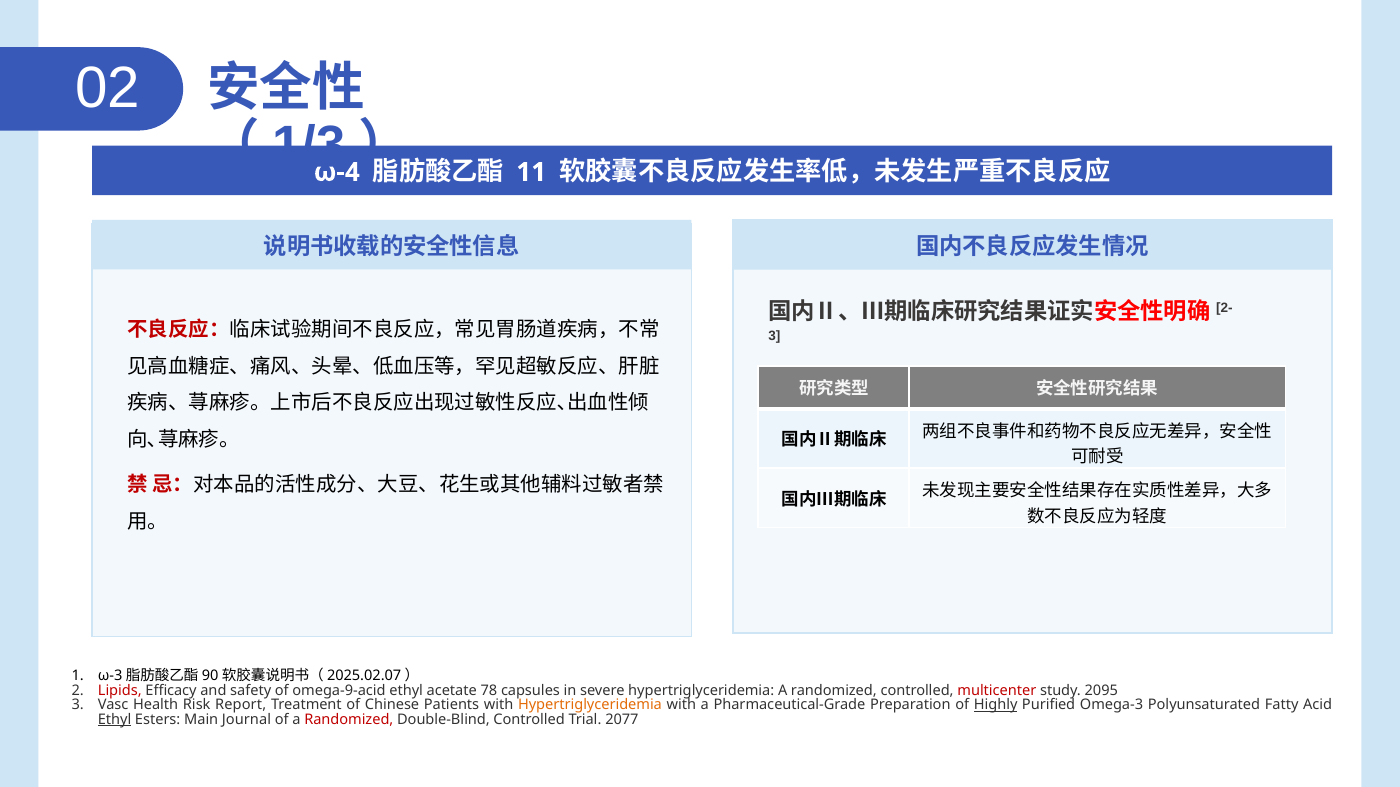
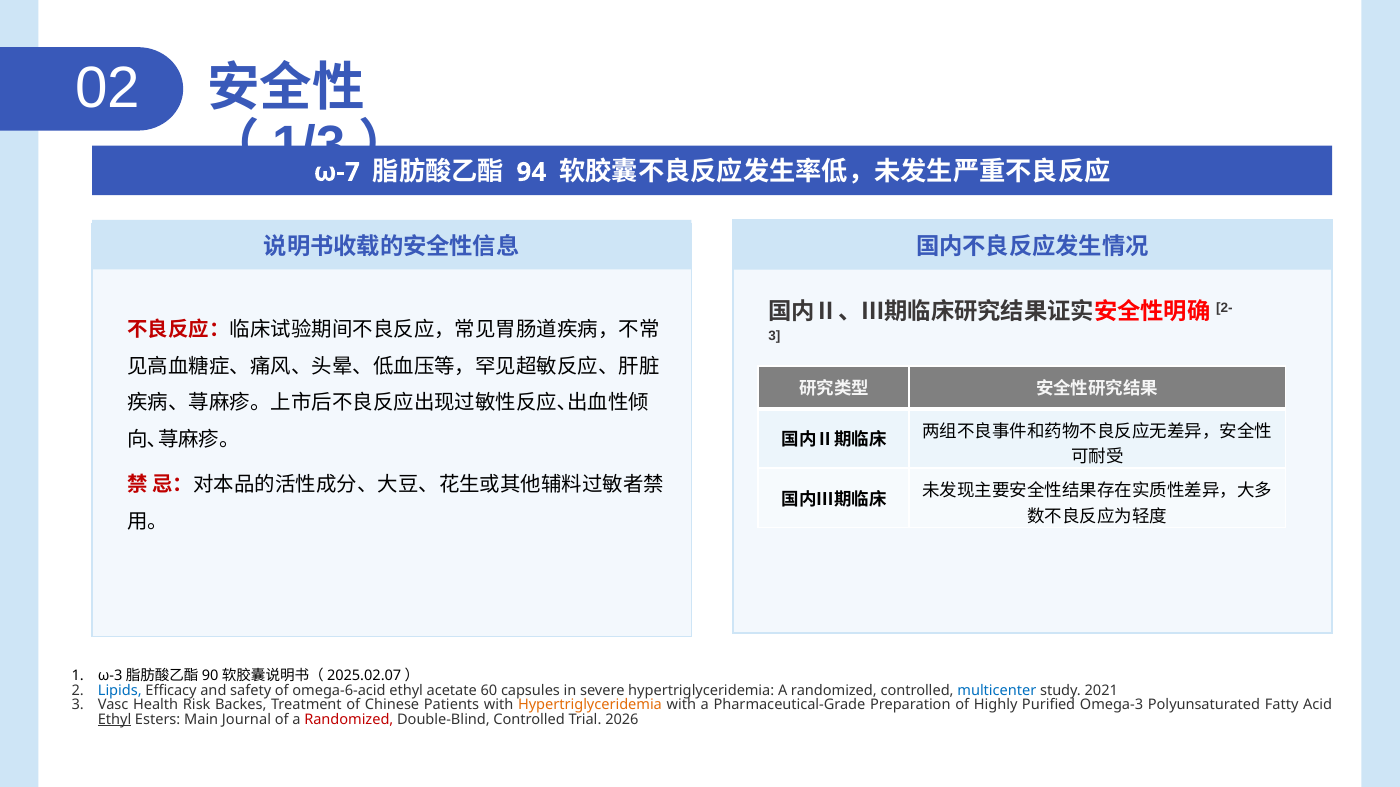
ω-4: ω-4 -> ω-7 (337, 172)
11: 11 -> 94 (531, 172)
Lipids colour: red -> blue (120, 691)
omega-9-acid: omega-9-acid -> omega-6-acid (339, 691)
78: 78 -> 60 (489, 691)
multicenter colour: red -> blue (997, 691)
2095: 2095 -> 2021 (1101, 691)
Report: Report -> Backes (241, 705)
Highly underline: present -> none (996, 705)
2077: 2077 -> 2026 (622, 720)
